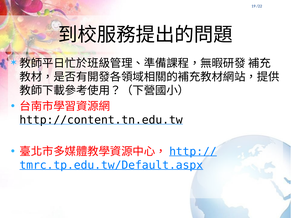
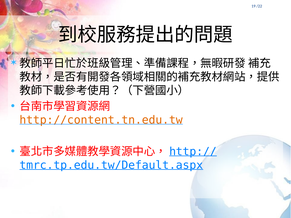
http://content.tn.edu.tw colour: black -> orange (101, 120)
